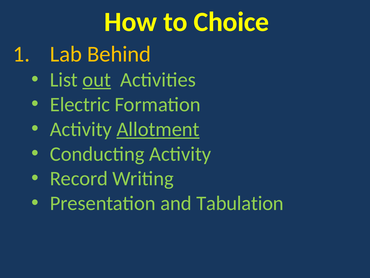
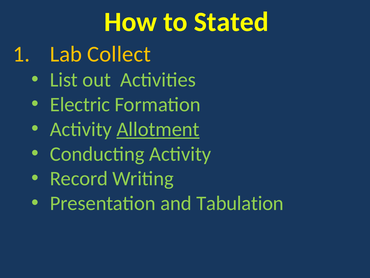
Choice: Choice -> Stated (231, 22)
Behind: Behind -> Collect (119, 54)
out underline: present -> none (97, 80)
